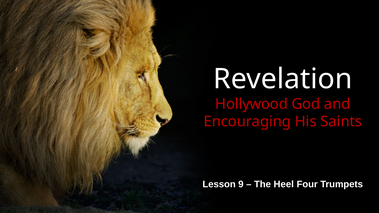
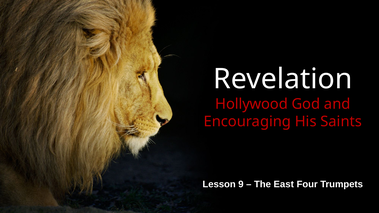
Heel: Heel -> East (284, 185)
